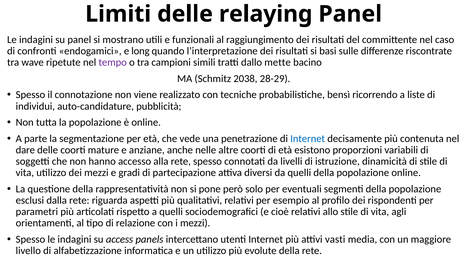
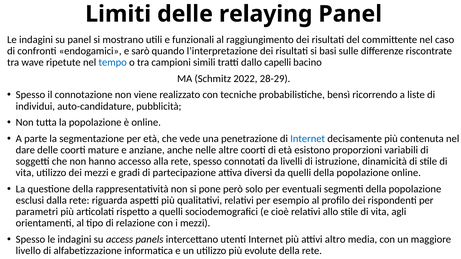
long: long -> sarò (140, 51)
tempo colour: purple -> blue (113, 63)
mette: mette -> capelli (278, 63)
2038: 2038 -> 2022 (245, 79)
vasti: vasti -> altro (335, 240)
